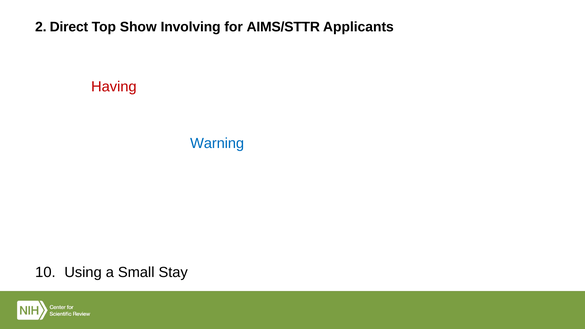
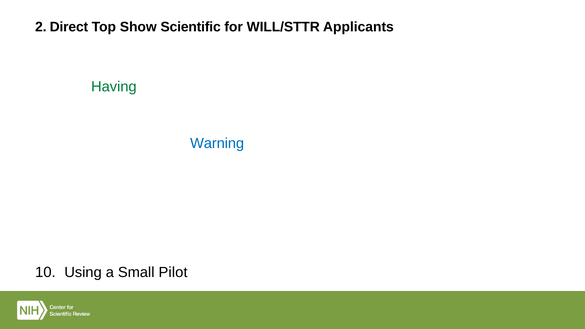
Involving: Involving -> Scientific (191, 27)
AIMS/STTR: AIMS/STTR -> WILL/STTR (283, 27)
Having colour: red -> green (114, 87)
Stay: Stay -> Pilot (173, 272)
